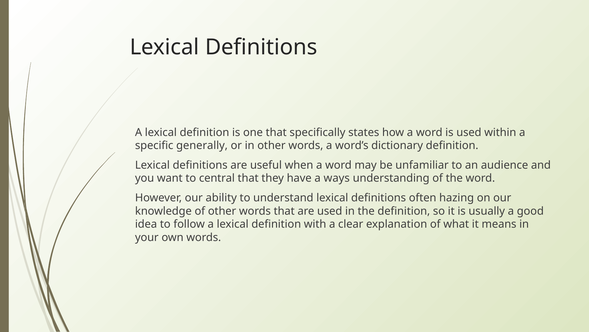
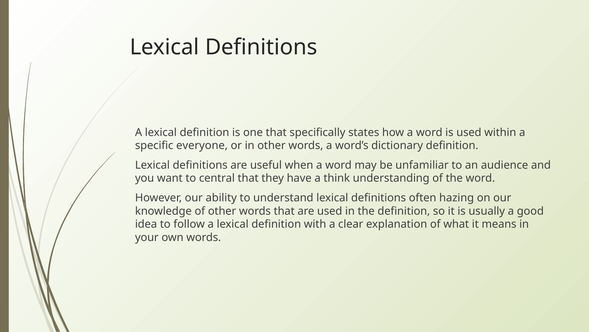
generally: generally -> everyone (202, 145)
ways: ways -> think (337, 178)
